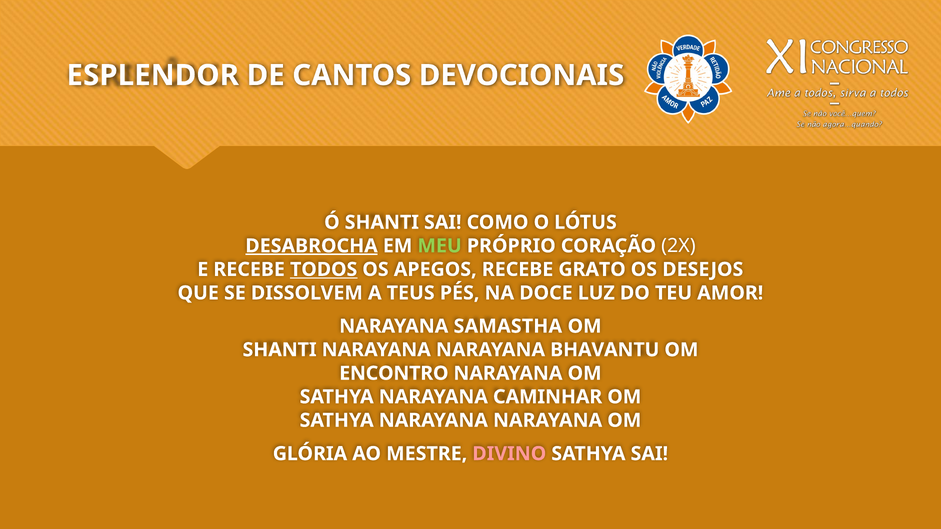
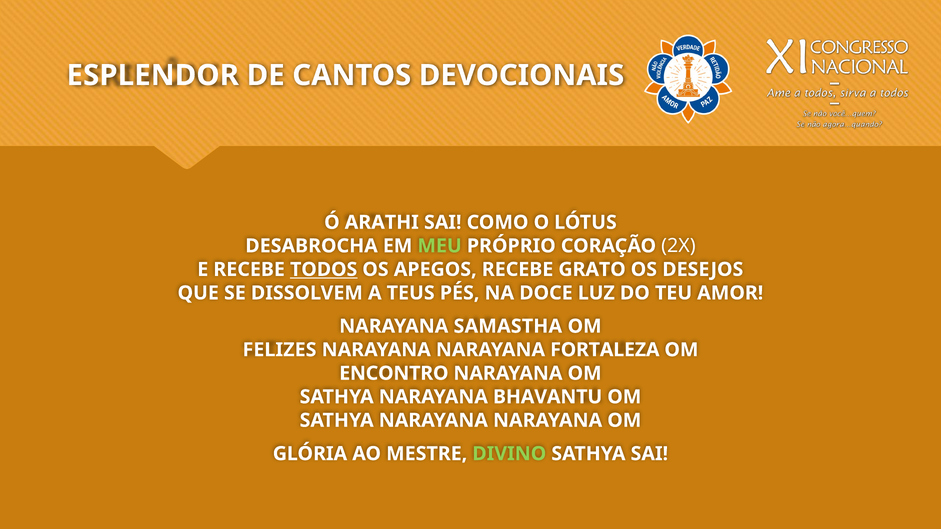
Ó SHANTI: SHANTI -> ARATHI (382, 223)
DESABROCHA underline: present -> none (312, 246)
SHANTI: SHANTI -> FELIZES (280, 350)
BHAVANTU: BHAVANTU -> FORTALEZA (605, 350)
CAMINHAR: CAMINHAR -> BHAVANTU (548, 397)
DIVINO colour: pink -> light green (509, 454)
